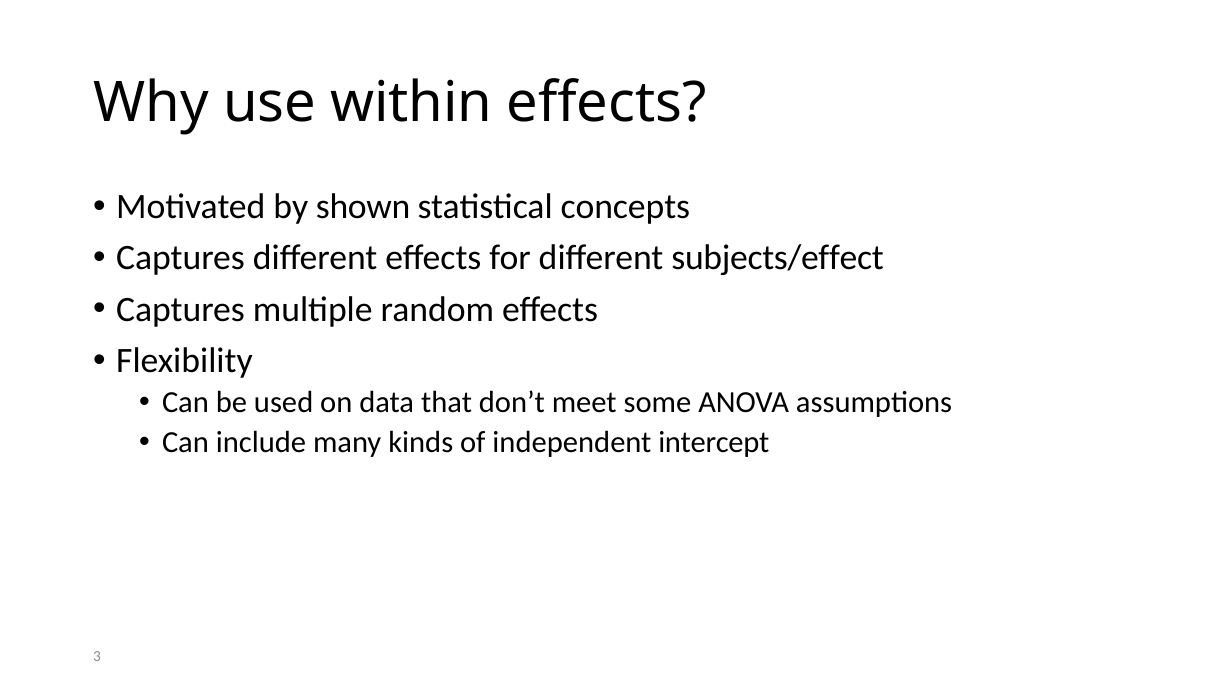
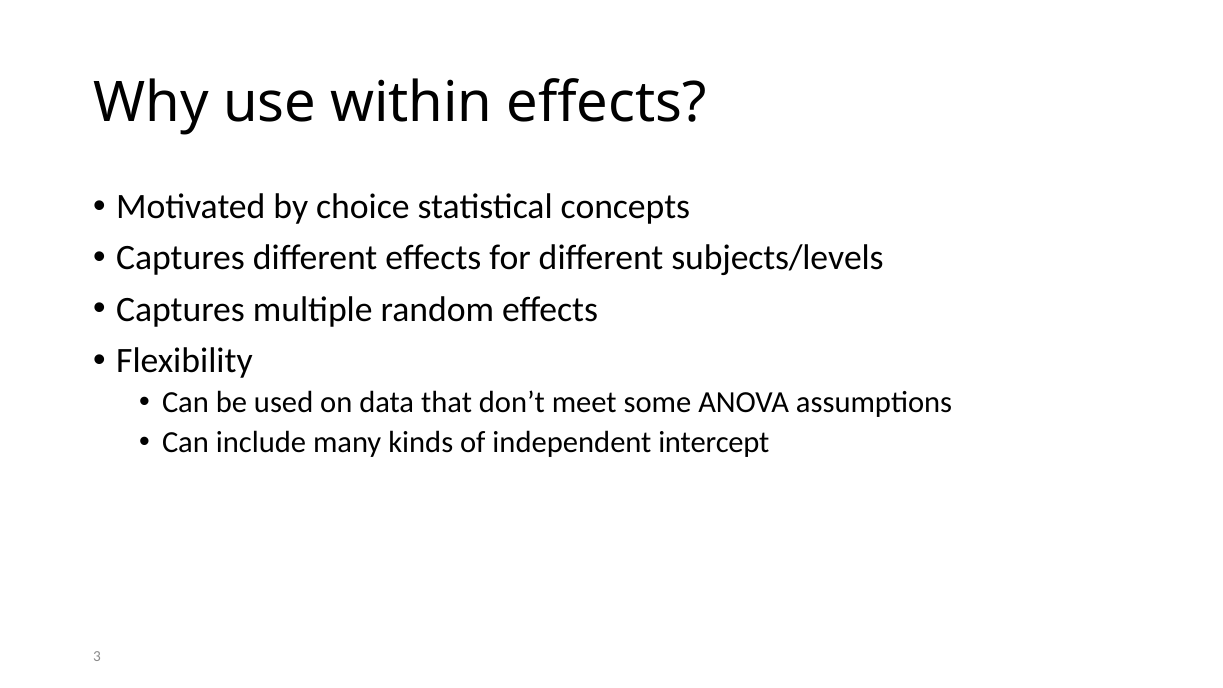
shown: shown -> choice (363, 207)
subjects/effect: subjects/effect -> subjects/levels (777, 258)
